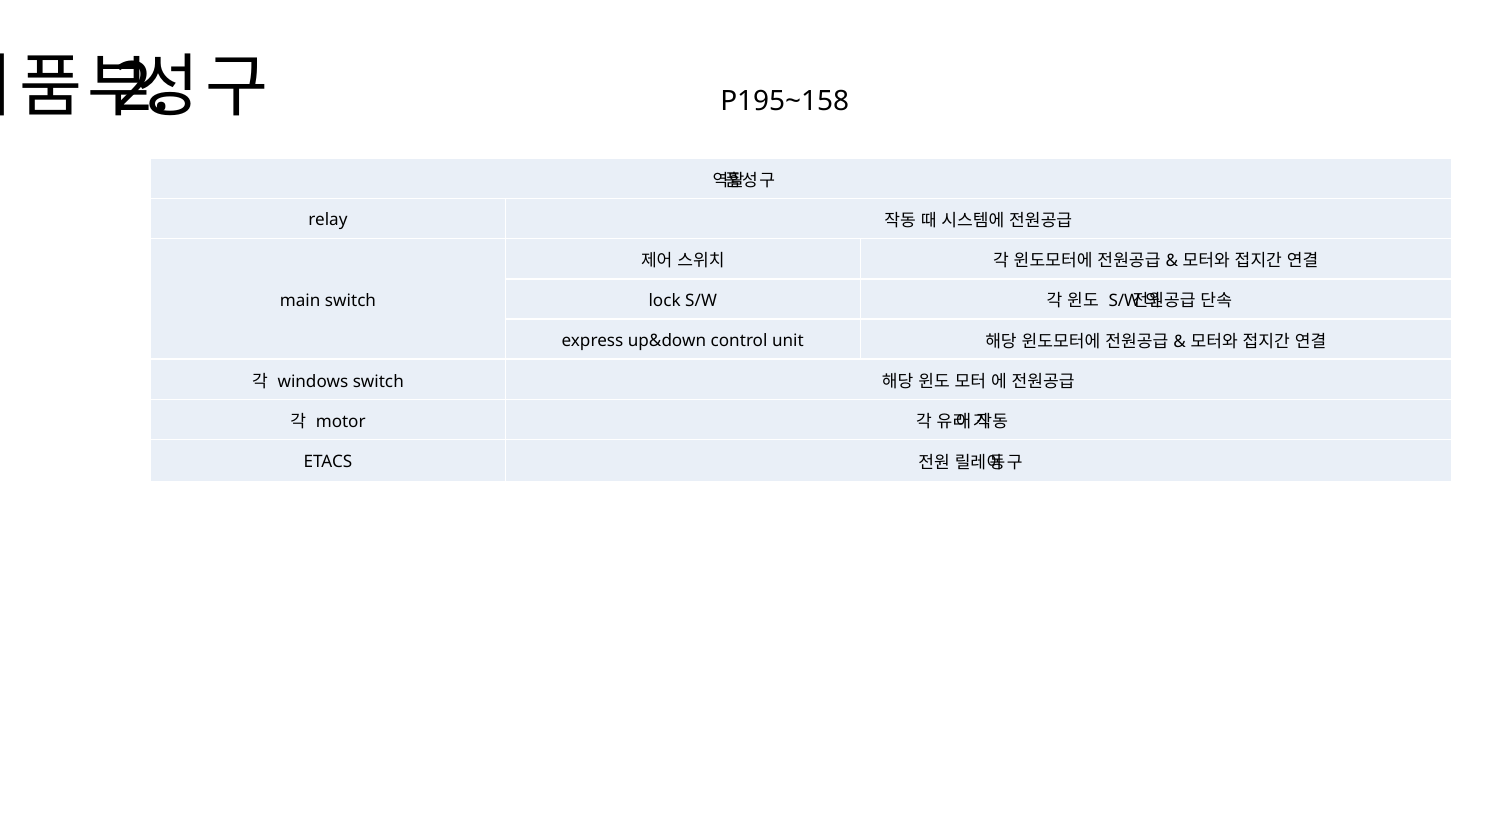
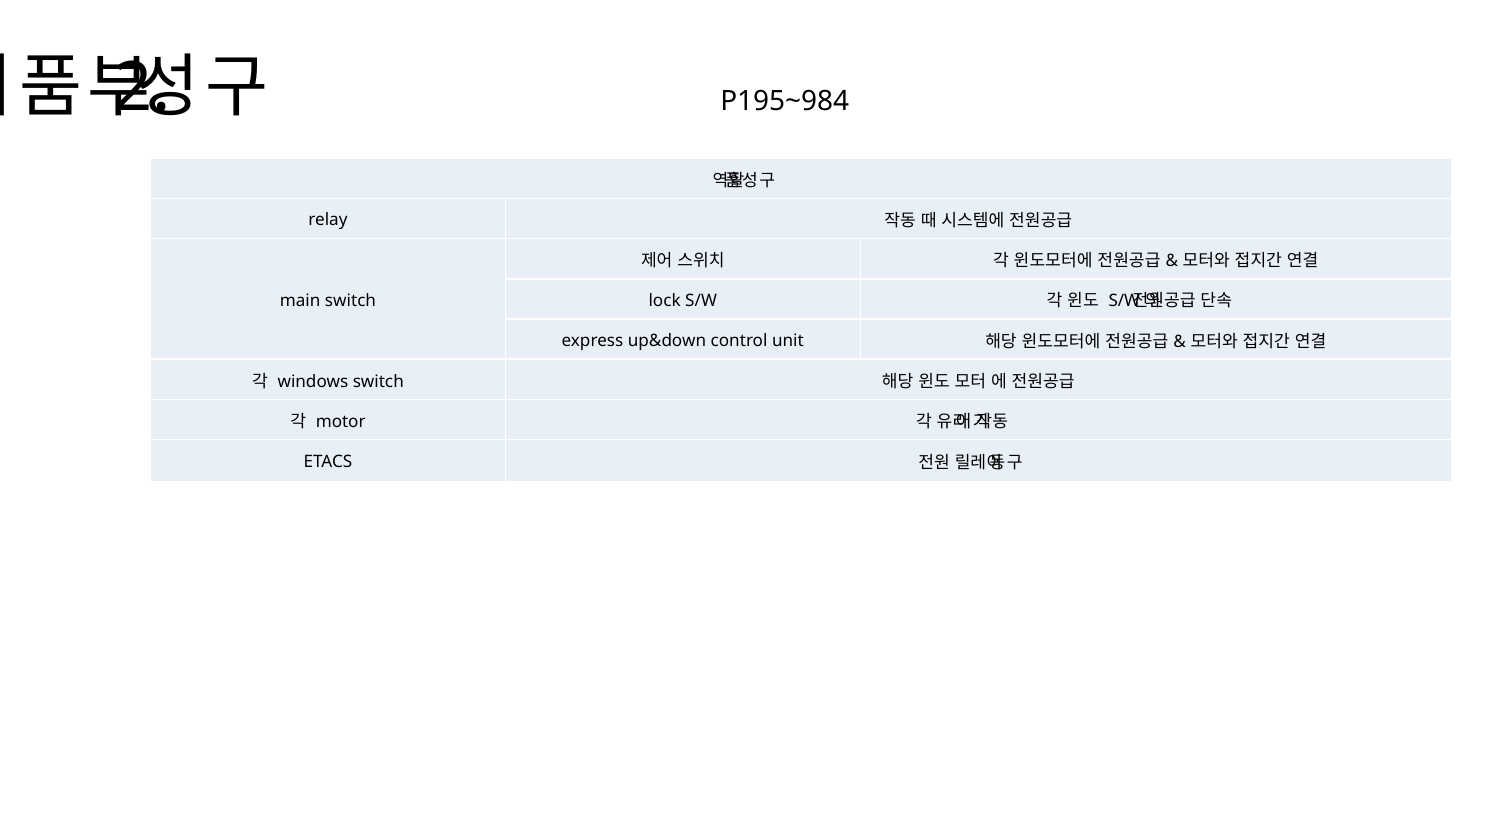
P195~158: P195~158 -> P195~984 (785, 101)
